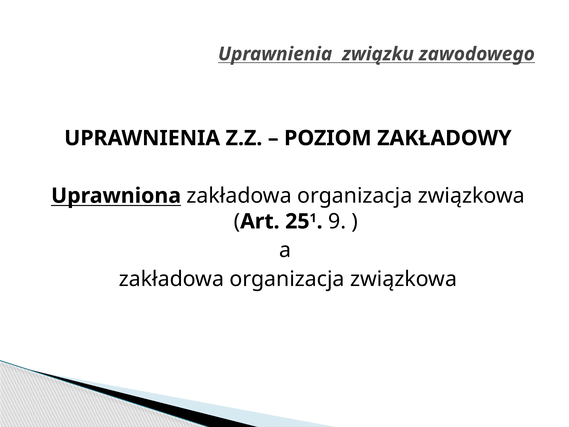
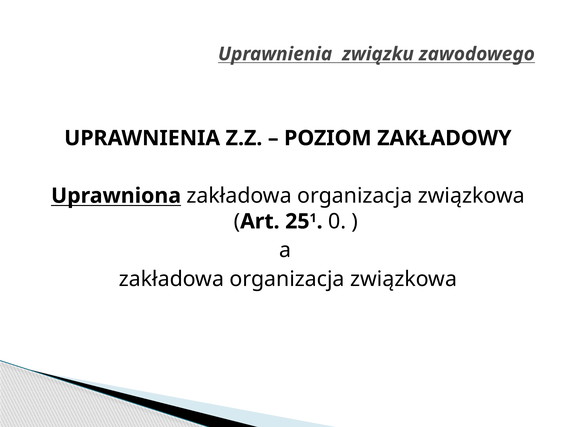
9: 9 -> 0 (337, 221)
